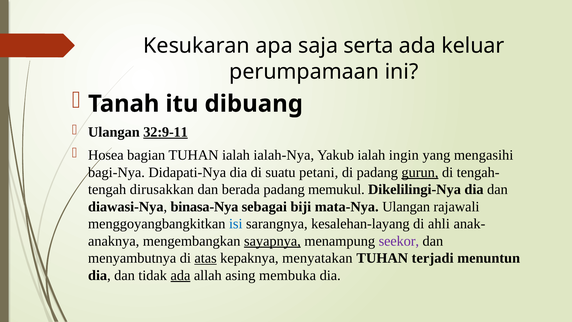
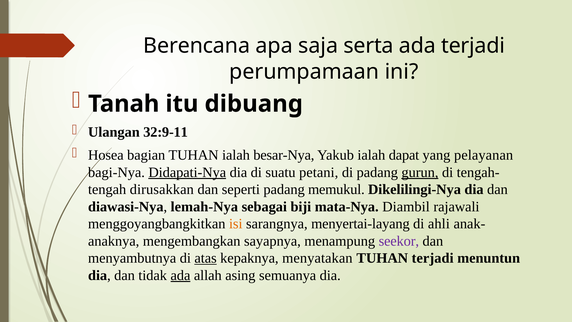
Kesukaran: Kesukaran -> Berencana (197, 46)
ada keluar: keluar -> terjadi (473, 46)
32:9-11 underline: present -> none (166, 132)
ialah-Nya: ialah-Nya -> besar-Nya (284, 155)
ingin: ingin -> dapat (404, 155)
mengasihi: mengasihi -> pelayanan (484, 155)
Didapati-Nya underline: none -> present (187, 172)
berada: berada -> seperti (241, 189)
binasa-Nya: binasa-Nya -> lemah-Nya (204, 207)
mata-Nya Ulangan: Ulangan -> Diambil (406, 207)
isi colour: blue -> orange (236, 224)
kesalehan-layang: kesalehan-layang -> menyertai-layang (360, 224)
sayapnya underline: present -> none (272, 241)
membuka: membuka -> semuanya (288, 275)
